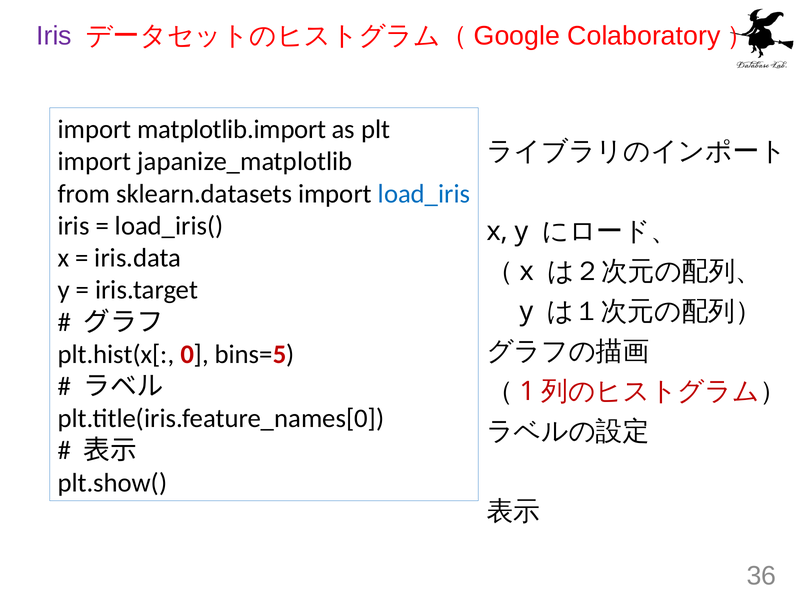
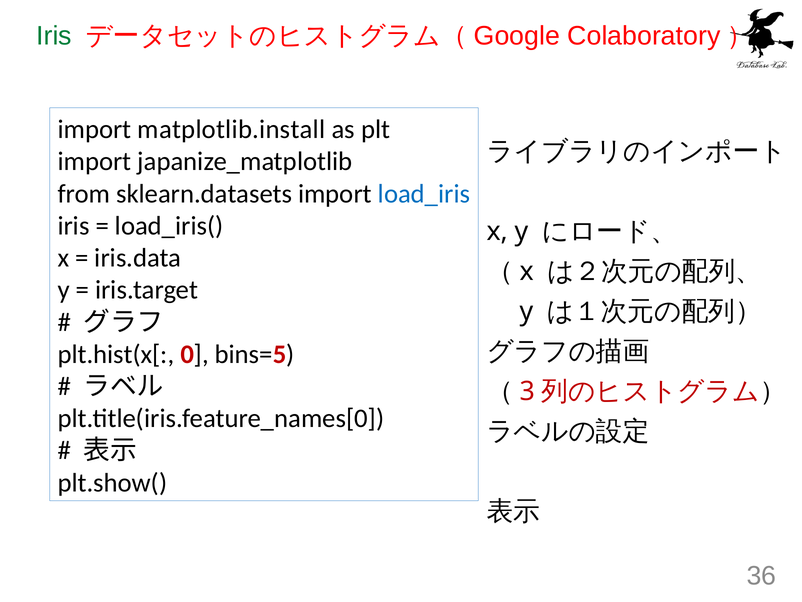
Iris colour: purple -> green (54, 36)
matplotlib.import: matplotlib.import -> matplotlib.install (231, 129)
1: 1 -> 3 (527, 391)
